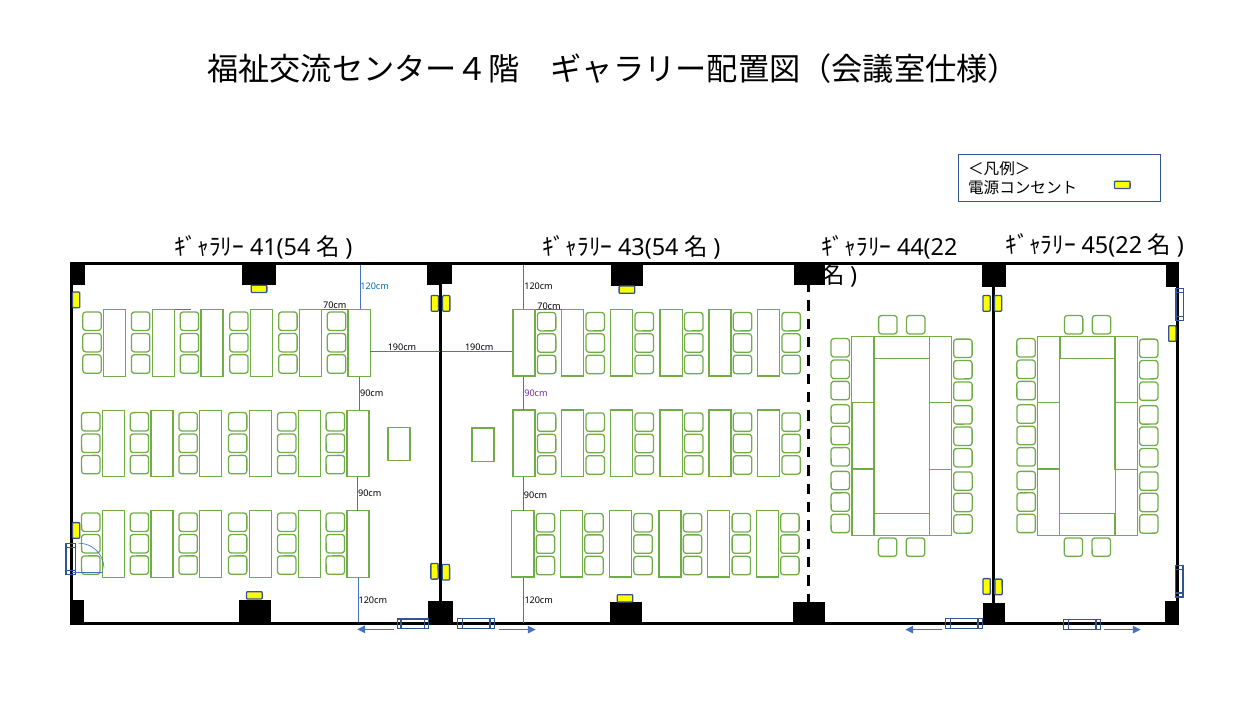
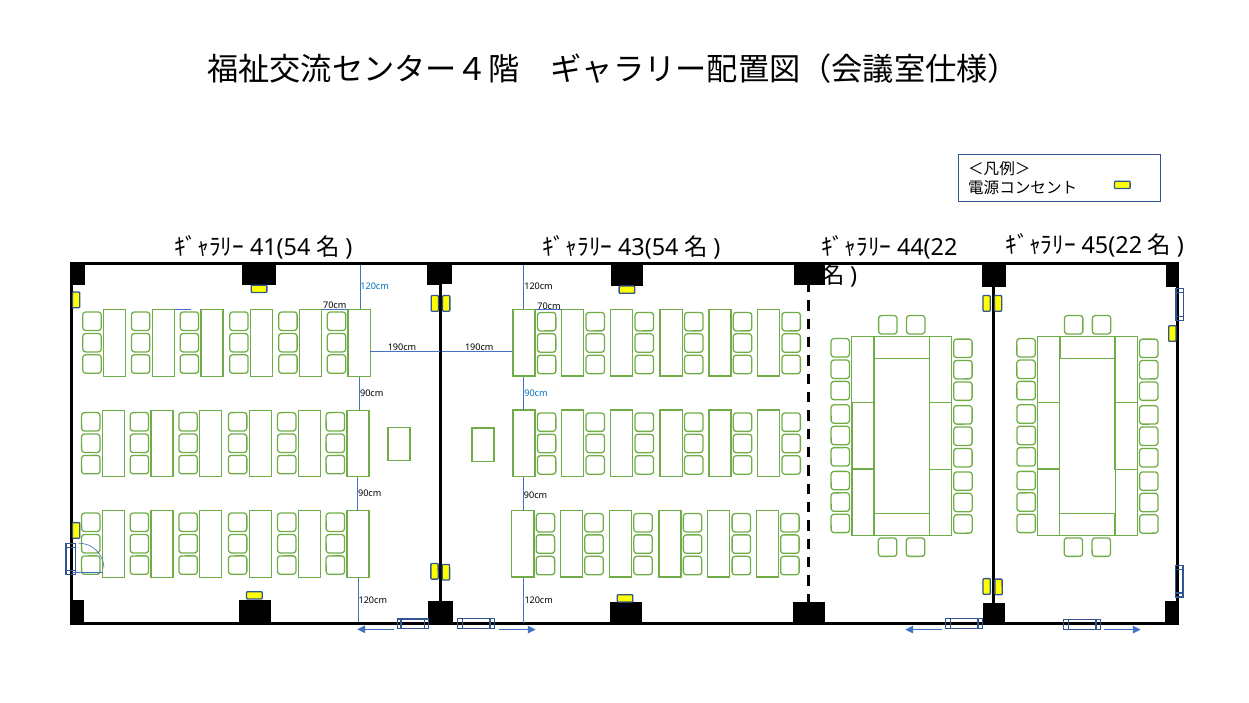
90cm colour: purple -> blue (536, 394)
